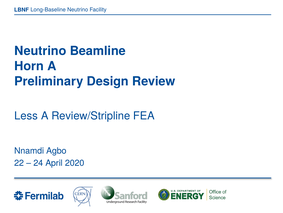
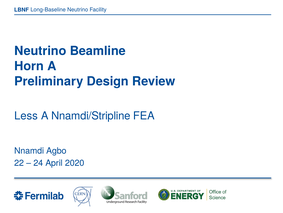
Review/Stripline: Review/Stripline -> Nnamdi/Stripline (91, 115)
